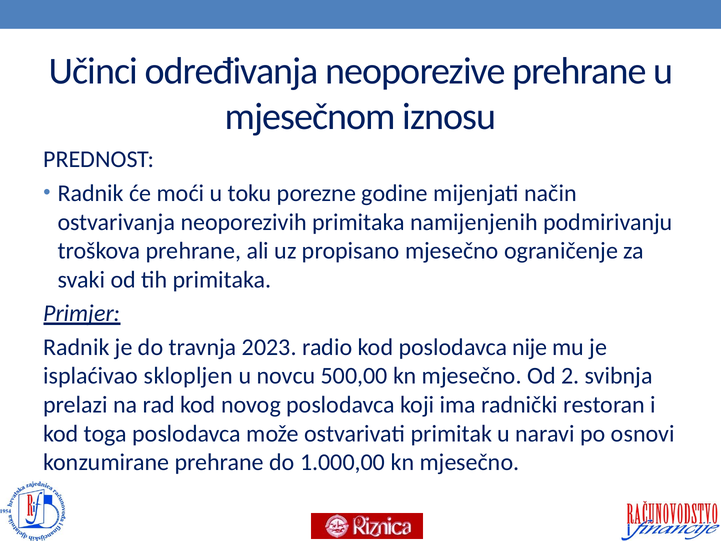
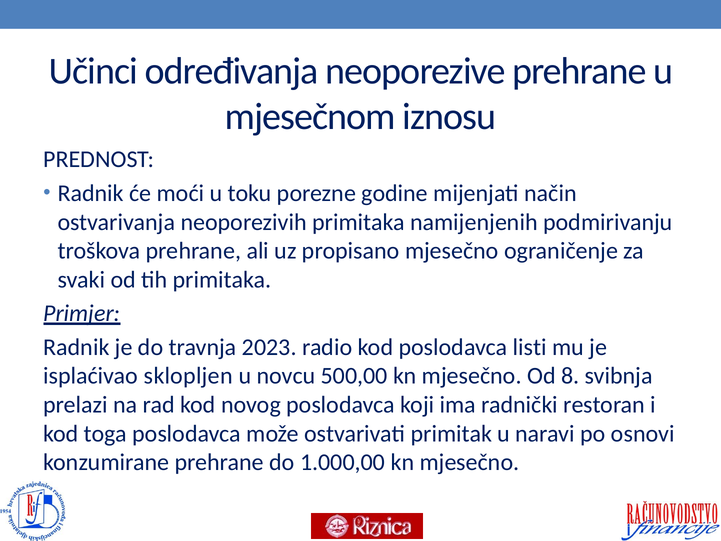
nije: nije -> listi (530, 347)
2: 2 -> 8 (570, 376)
